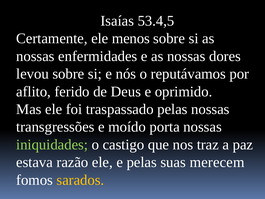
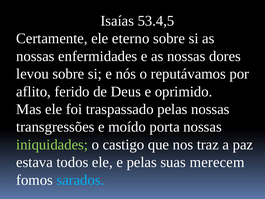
menos: menos -> eterno (131, 38)
razão: razão -> todos (72, 162)
sarados colour: yellow -> light blue (80, 180)
